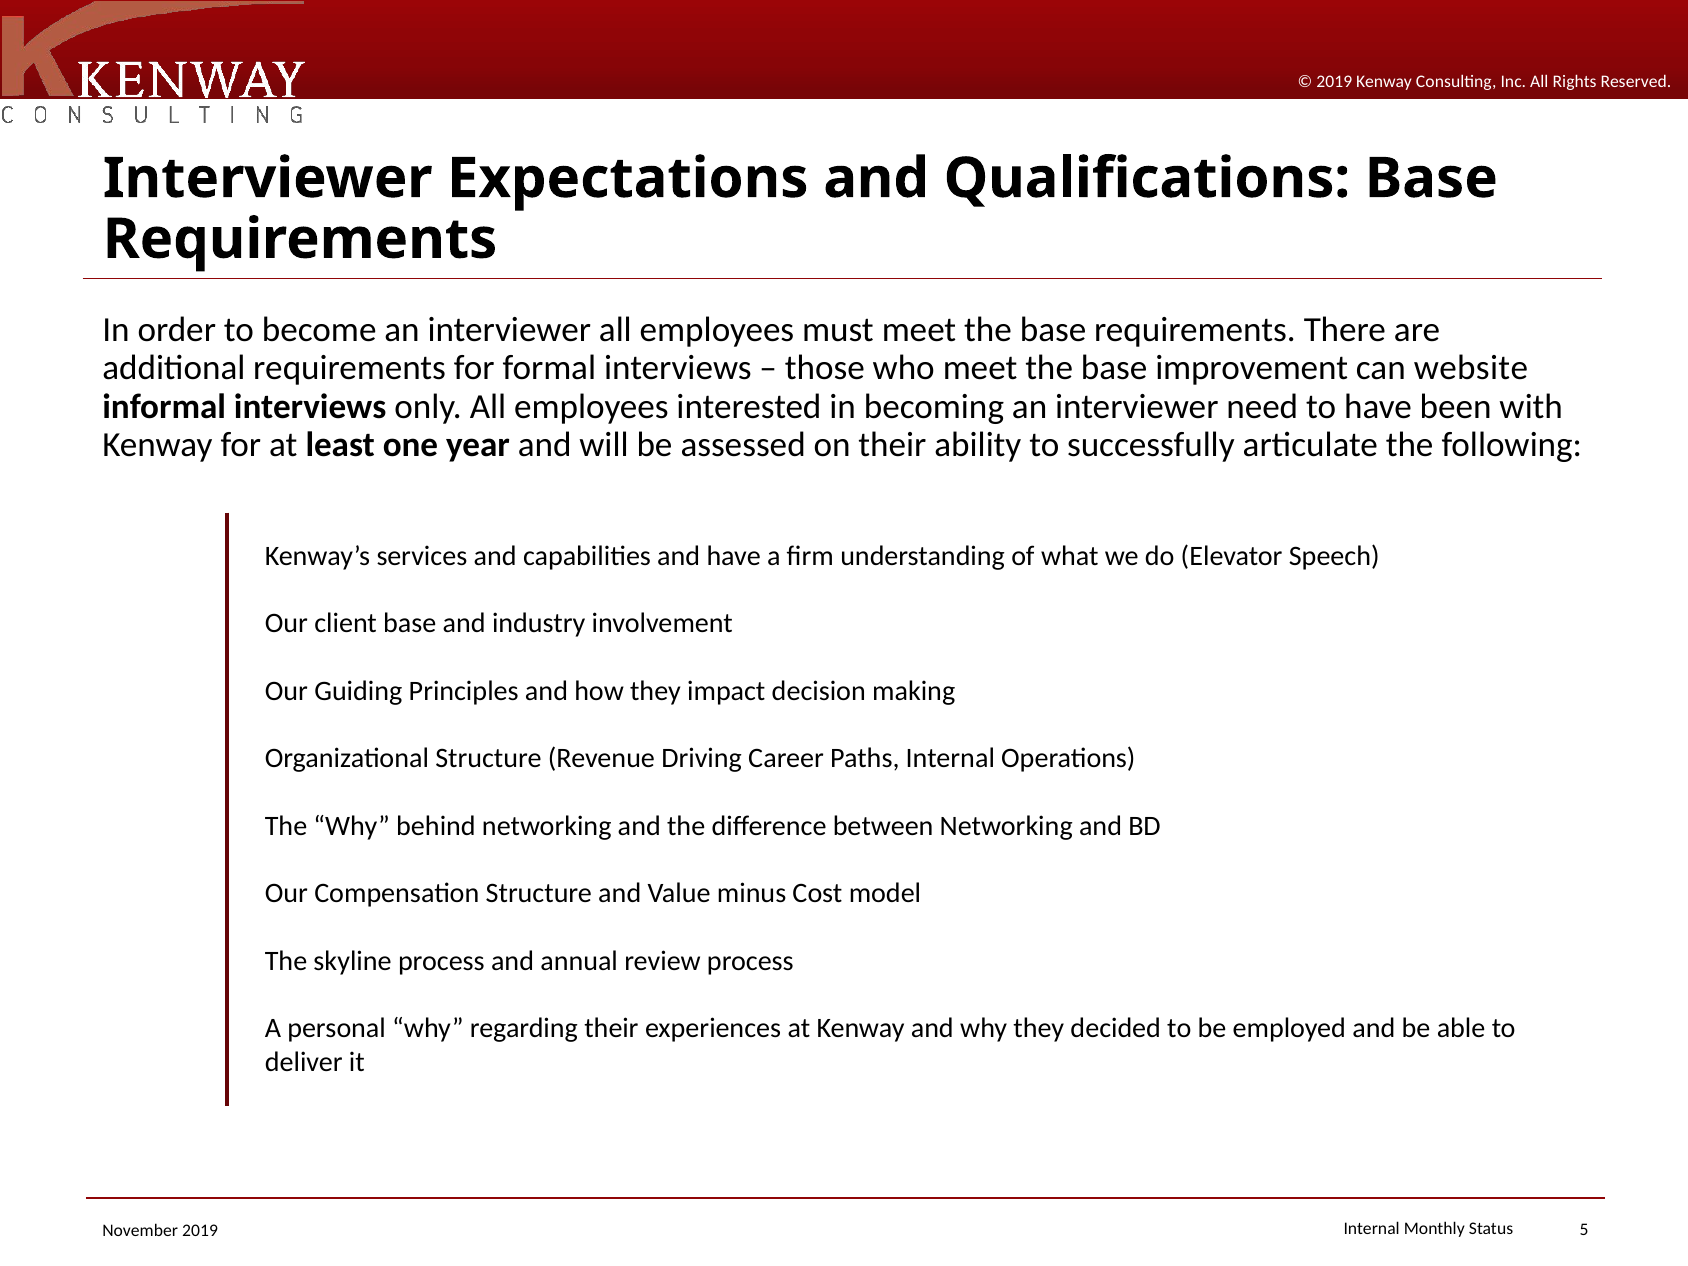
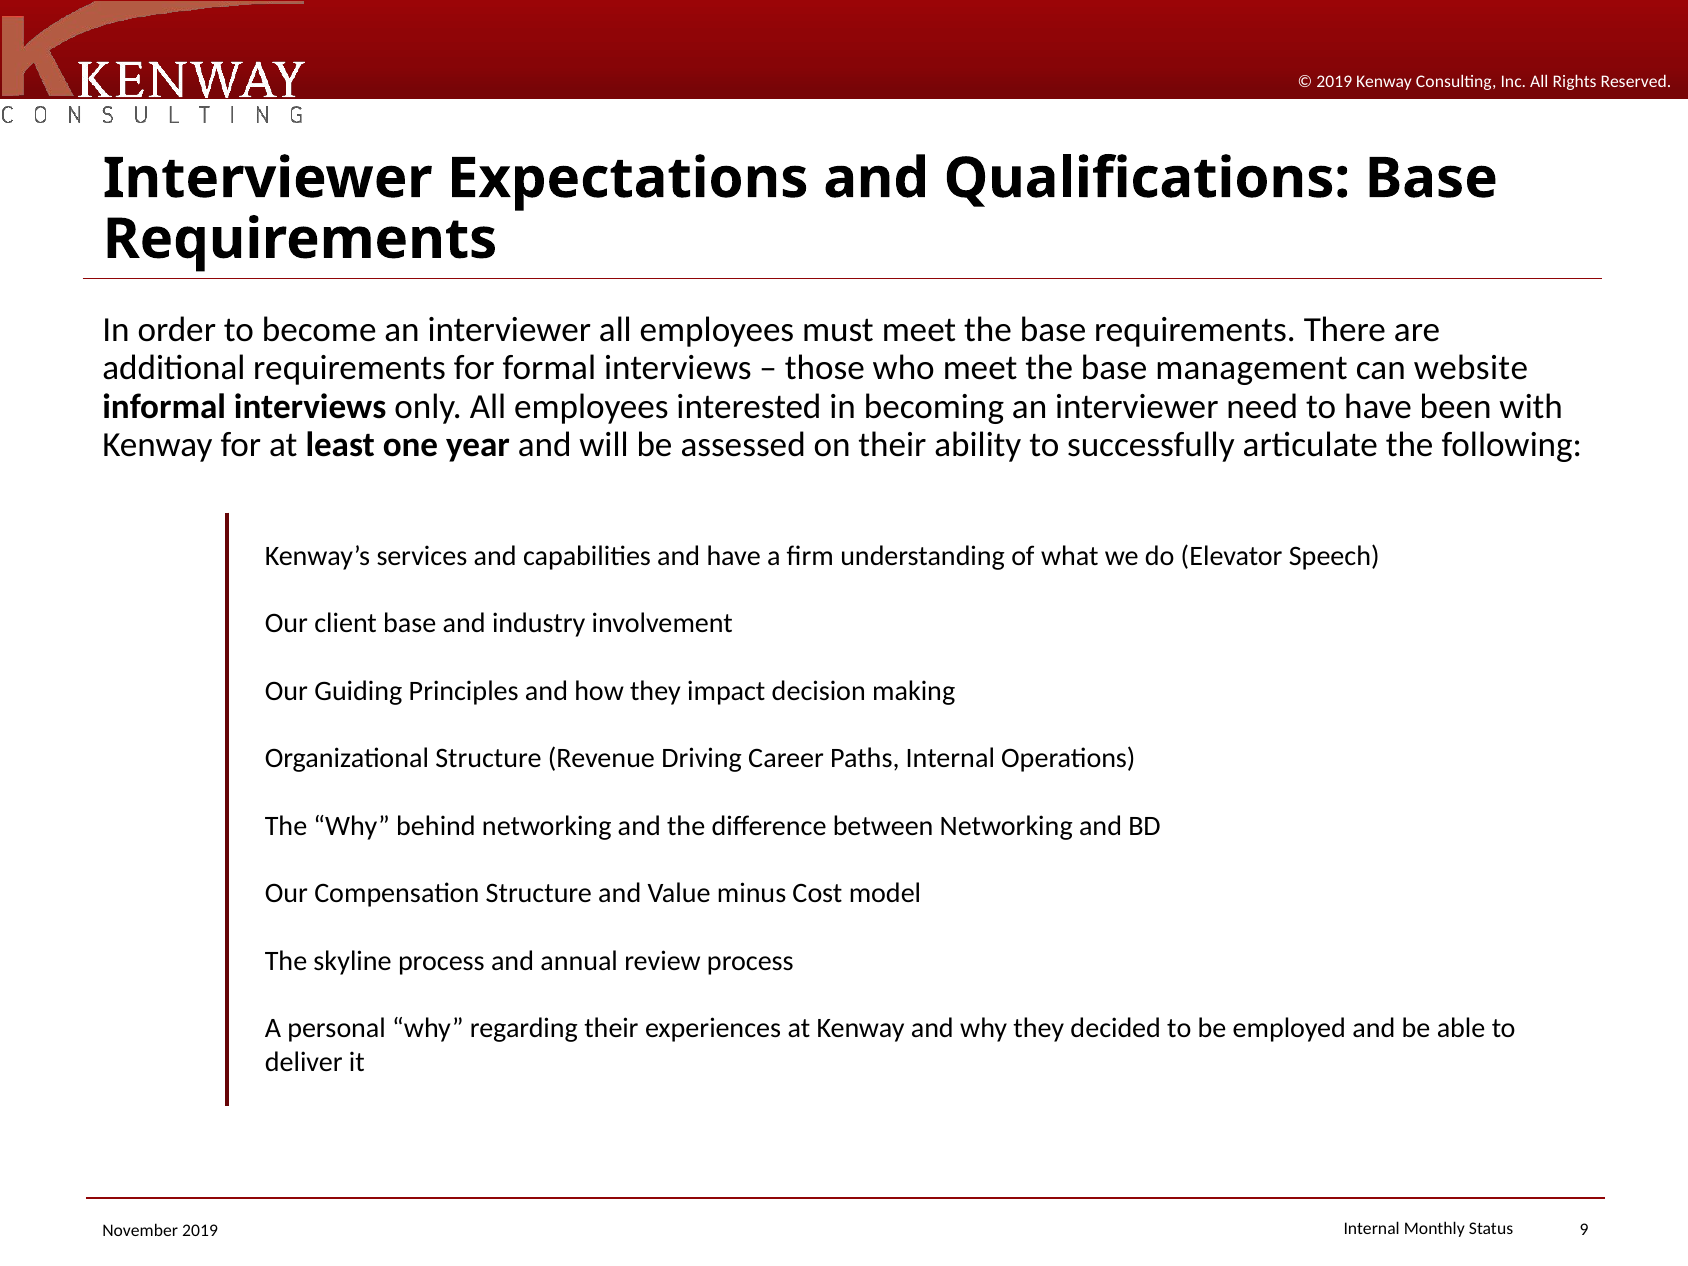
improvement: improvement -> management (1251, 368)
5: 5 -> 9 (1584, 1230)
